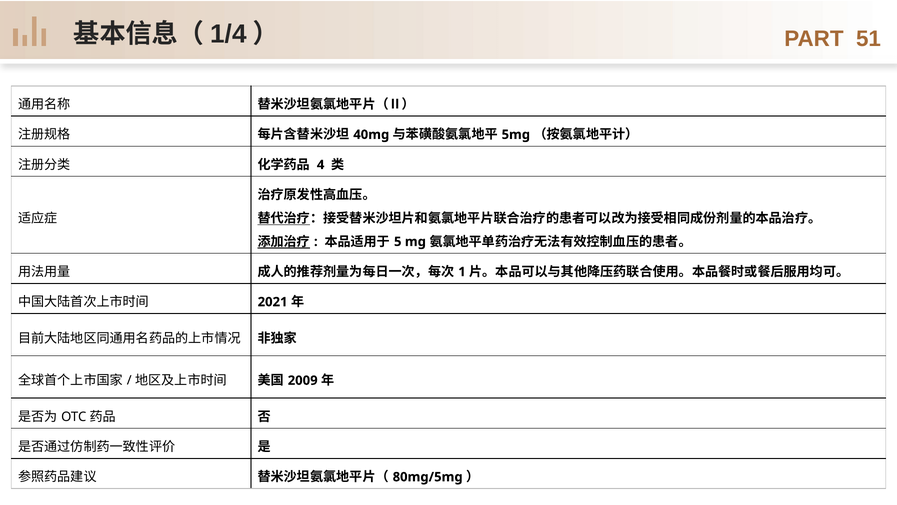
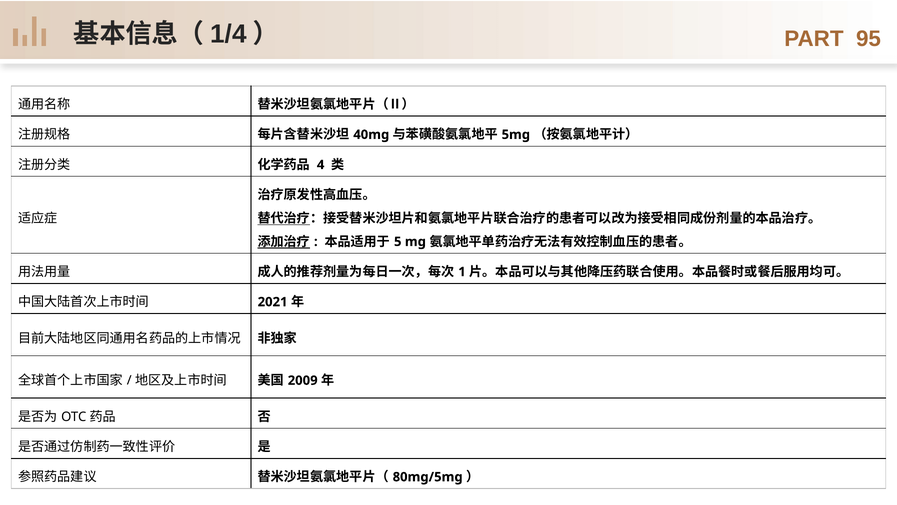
51: 51 -> 95 (868, 39)
